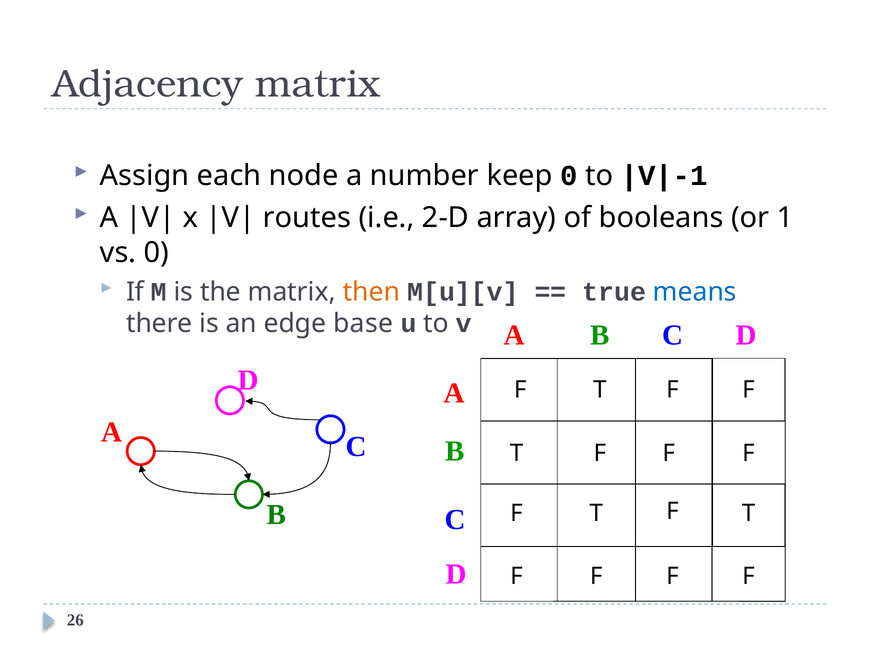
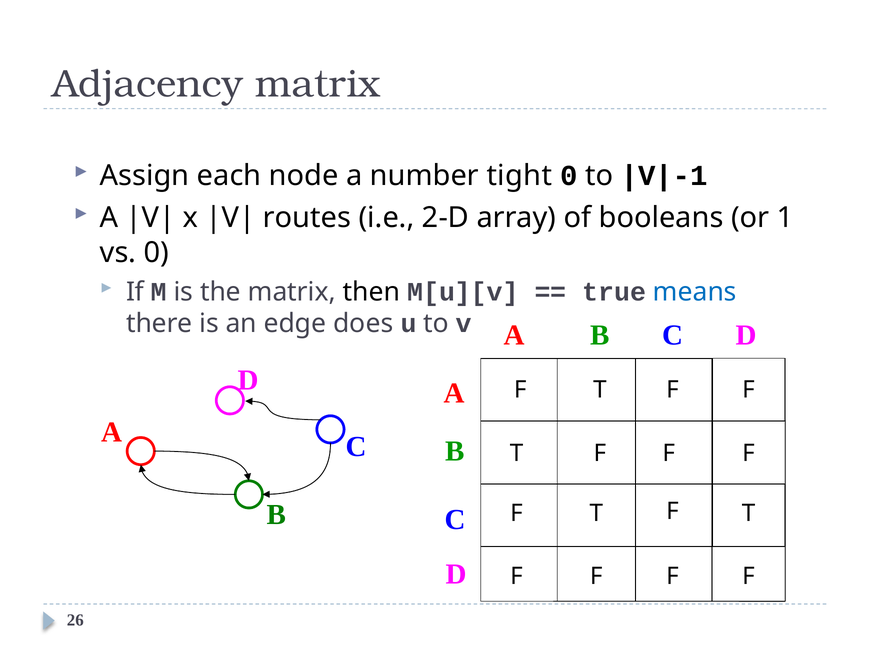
keep: keep -> tight (519, 176)
then colour: orange -> black (372, 292)
base: base -> does (363, 324)
